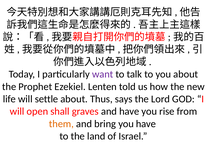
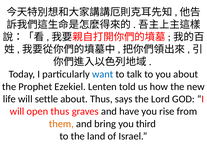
want colour: purple -> blue (103, 74)
open shall: shall -> thus (60, 112)
you have: have -> third (146, 124)
